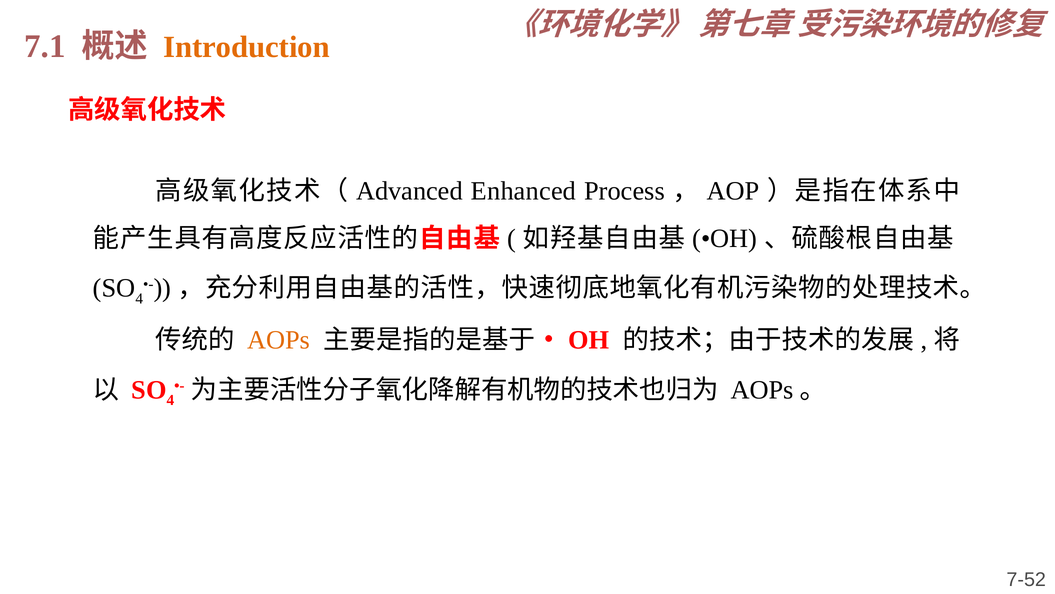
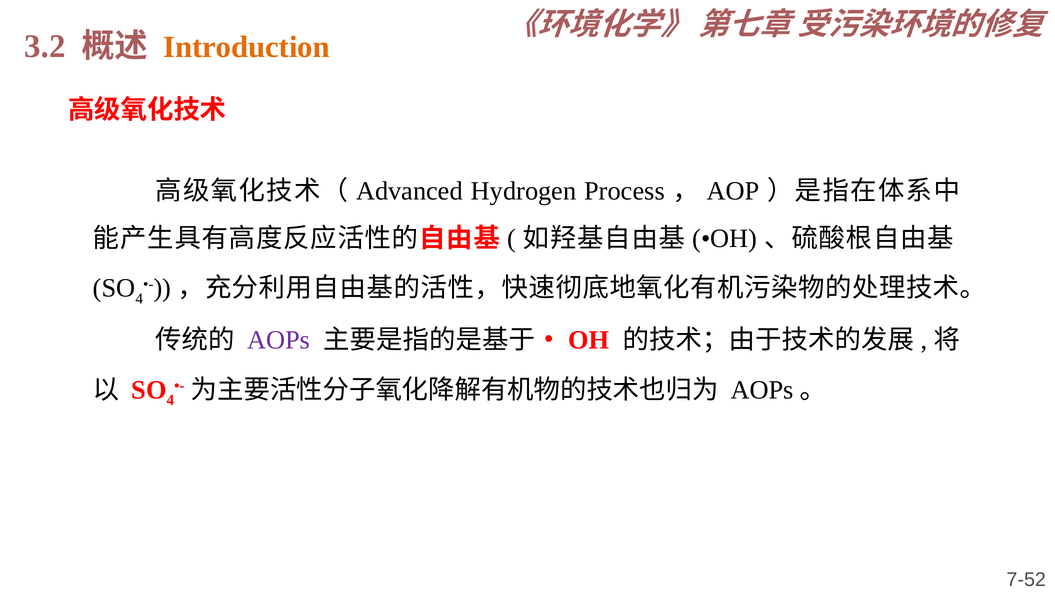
7.1: 7.1 -> 3.2 (45, 46)
Enhanced: Enhanced -> Hydrogen (524, 191)
AOPs colour: orange -> purple (279, 340)
